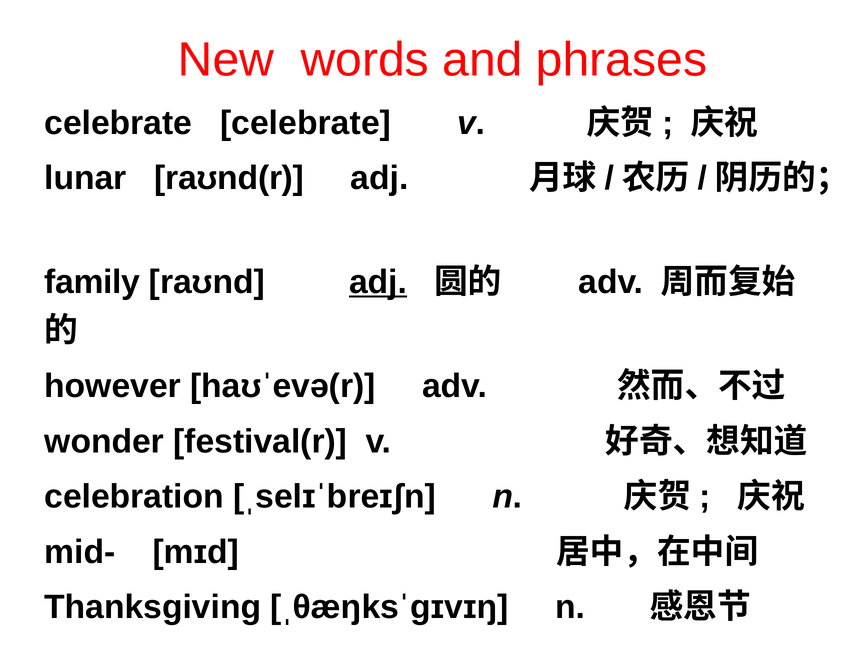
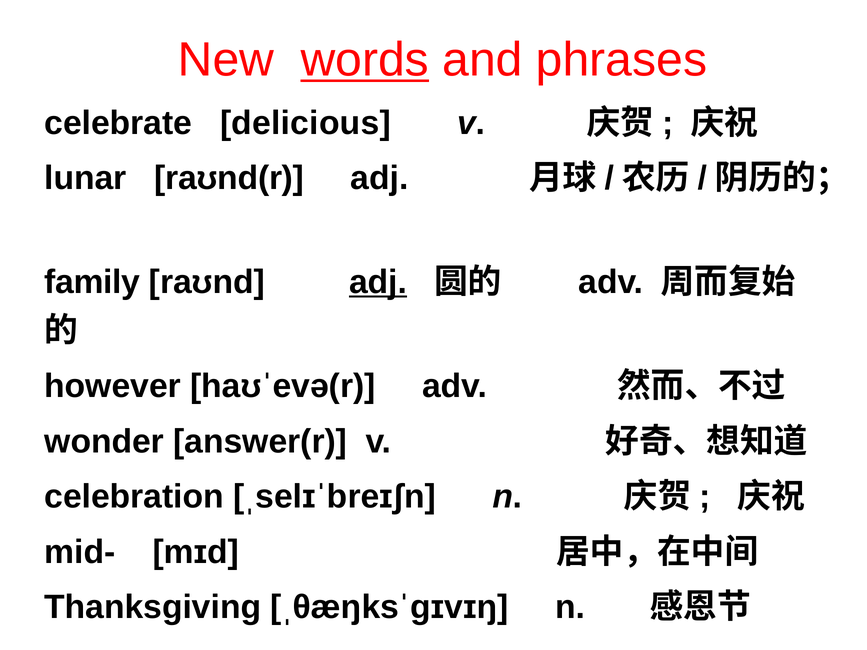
words underline: none -> present (365, 60)
celebrate celebrate: celebrate -> delicious (305, 123)
festival(r: festival(r -> answer(r (260, 442)
